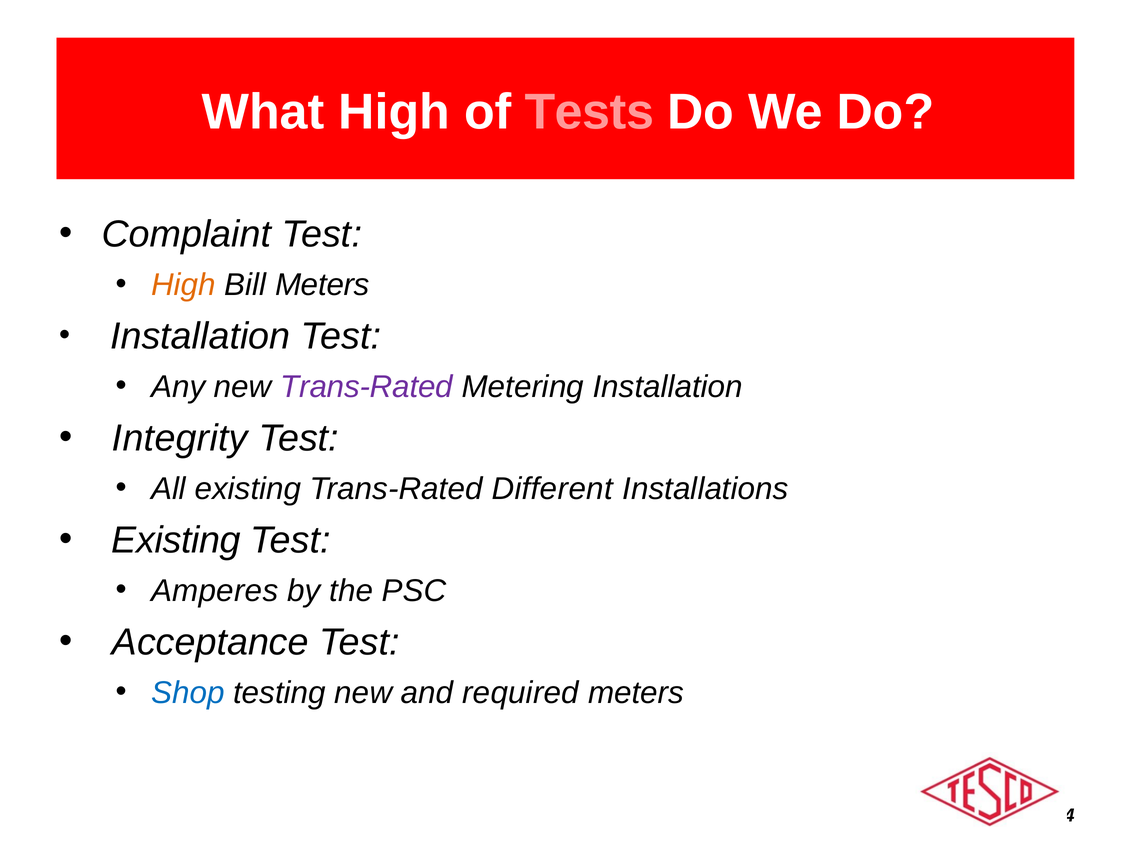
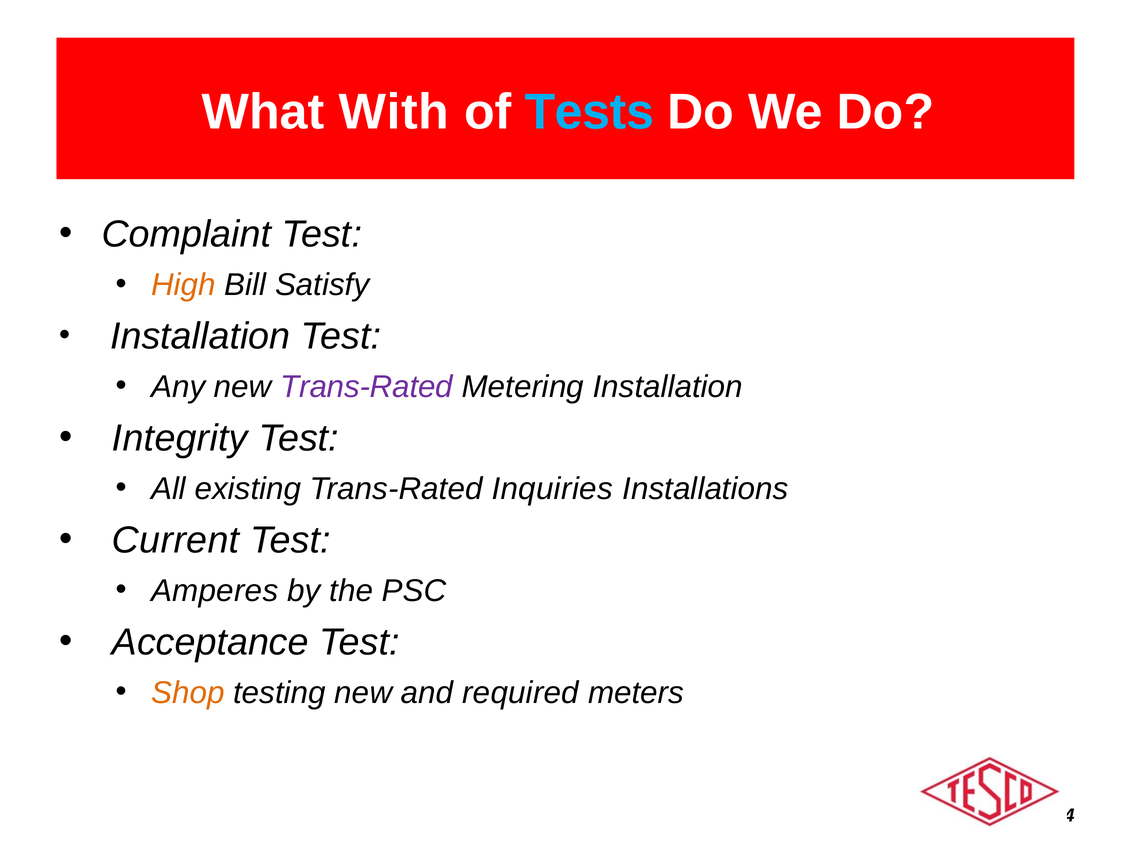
What High: High -> With (394, 112)
Tests colour: pink -> light blue (589, 112)
Bill Meters: Meters -> Satisfy (322, 285)
Different: Different -> Inquiries (552, 488)
Existing: Existing -> Current (176, 540)
Shop colour: blue -> orange (188, 692)
